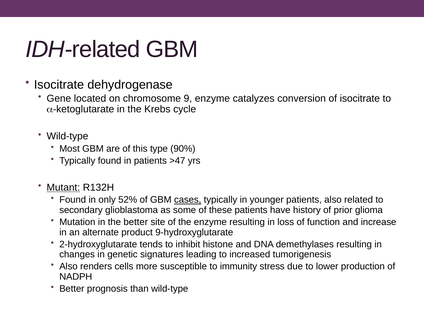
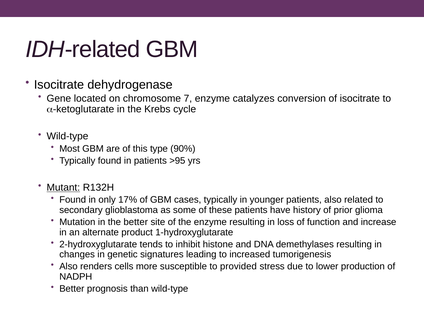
9: 9 -> 7 (188, 98)
>47: >47 -> >95 (177, 161)
52%: 52% -> 17% (128, 200)
cases underline: present -> none (188, 200)
9-hydroxyglutarate: 9-hydroxyglutarate -> 1-hydroxyglutarate (194, 232)
immunity: immunity -> provided (238, 267)
